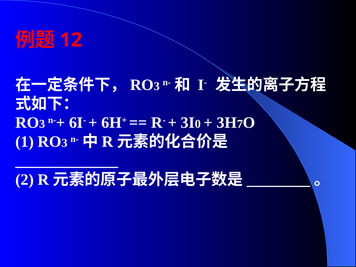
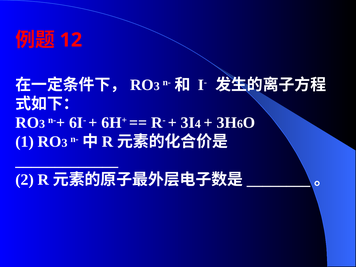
0: 0 -> 4 (198, 124)
7: 7 -> 6 (240, 124)
